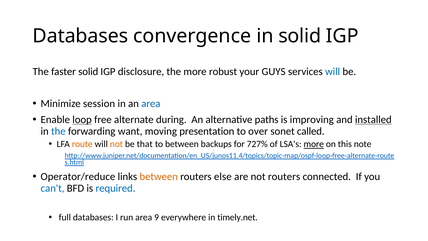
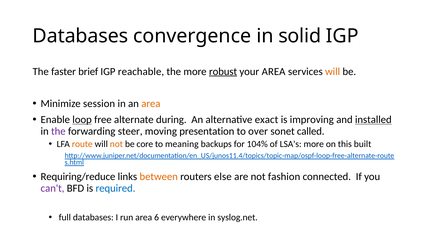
faster solid: solid -> brief (88, 71)
disclosure: disclosure -> reachable (141, 71)
robust underline: none -> present (223, 71)
your GUYS: GUYS -> AREA (274, 71)
will colour: blue -> orange (333, 71)
area colour: blue -> orange (151, 103)
paths: paths -> exact (267, 119)
the colour: blue -> purple (58, 131)
want: want -> steer (130, 131)
that: that -> core (145, 144)
to between: between -> meaning (182, 144)
727%: 727% -> 104% (257, 144)
more underline: present -> none (314, 144)
note: note -> built (363, 144)
Operator/reduce: Operator/reduce -> Requiring/reduce (78, 177)
not routers: routers -> fashion (284, 177)
can't colour: blue -> purple (53, 188)
9: 9 -> 6 (157, 217)
timely.net: timely.net -> syslog.net (238, 217)
